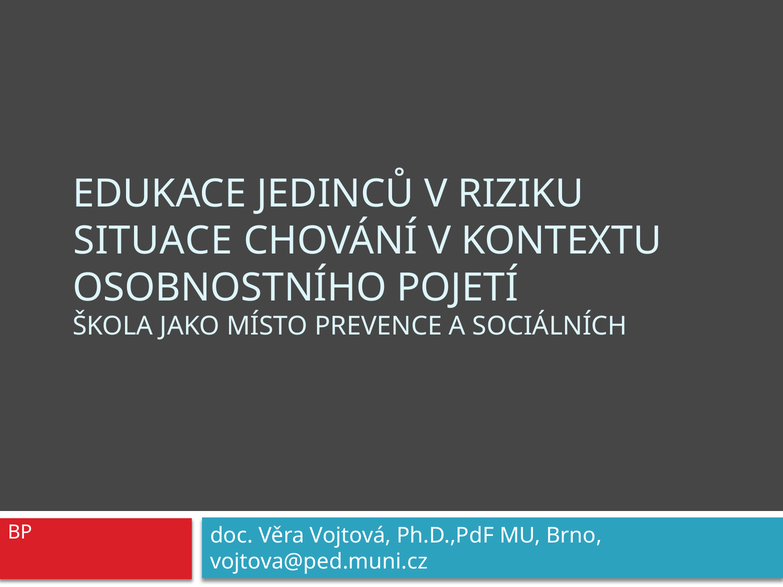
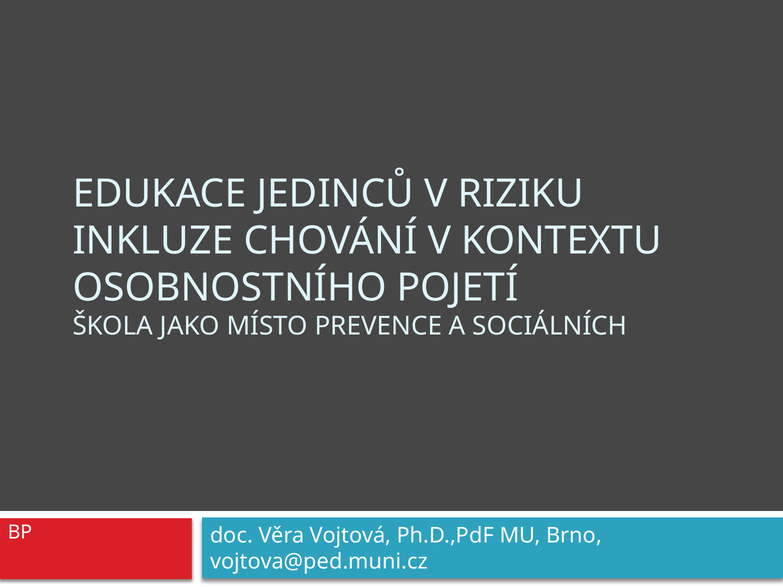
SITUACE: SITUACE -> INKLUZE (153, 241)
